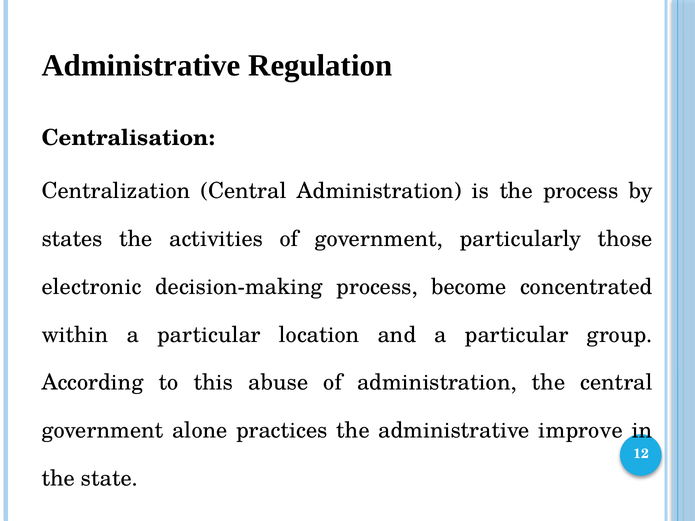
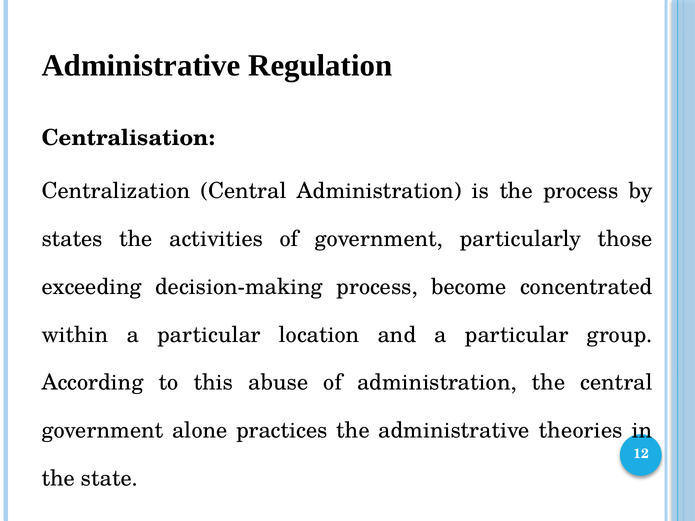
electronic: electronic -> exceeding (92, 287)
improve: improve -> theories (581, 431)
